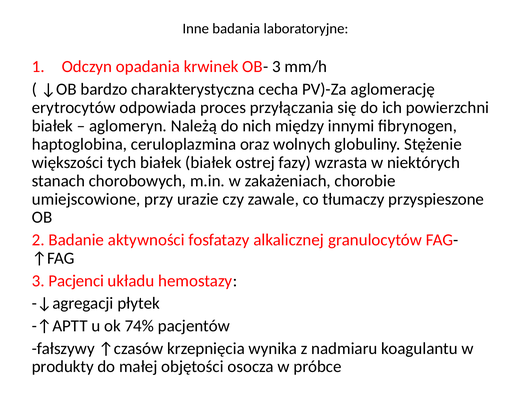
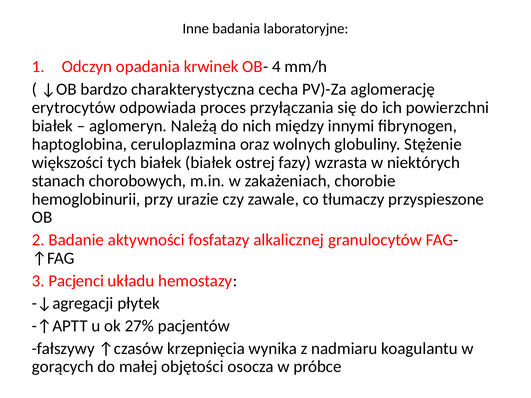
OB- 3: 3 -> 4 (277, 67)
umiejscowione: umiejscowione -> hemoglobinurii (86, 199)
74%: 74% -> 27% (139, 326)
produkty: produkty -> gorących (63, 367)
